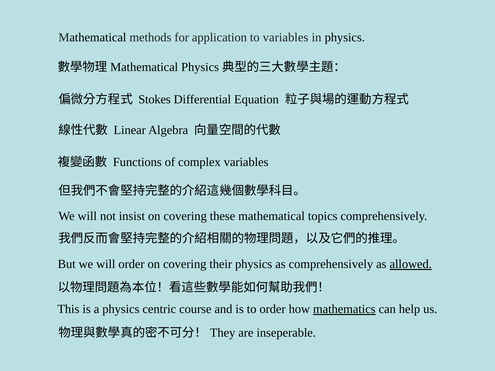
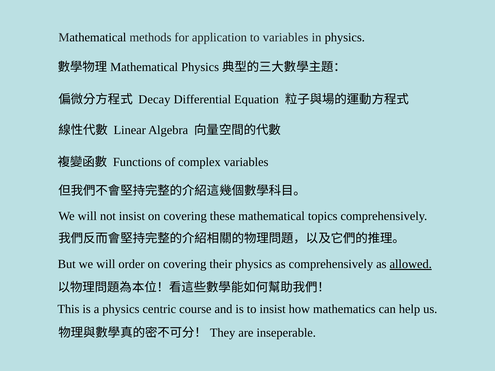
Stokes: Stokes -> Decay (154, 99)
to order: order -> insist (273, 309)
mathematics underline: present -> none (344, 309)
